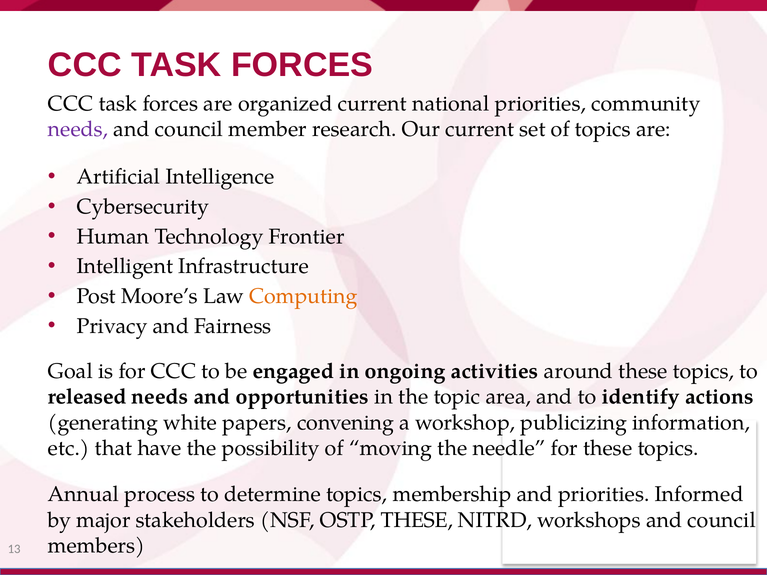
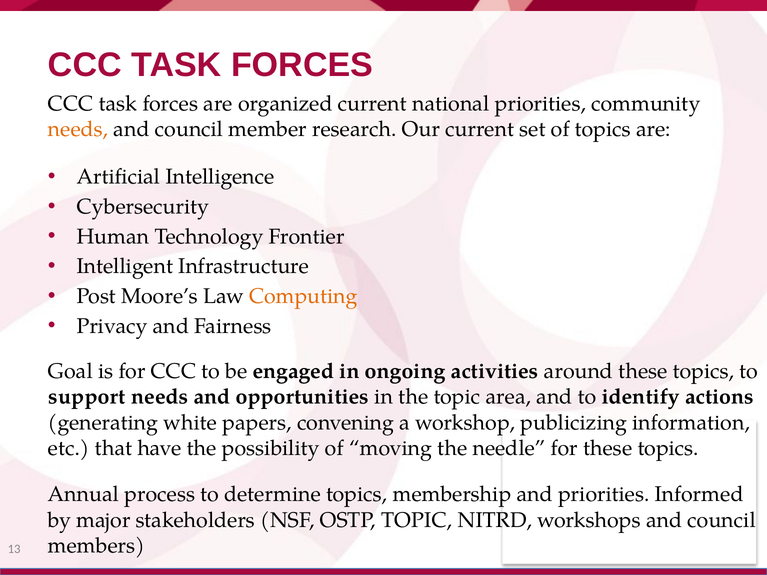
needs colour: purple -> orange (78, 129)
released: released -> support (87, 397)
OSTP THESE: THESE -> TOPIC (417, 520)
